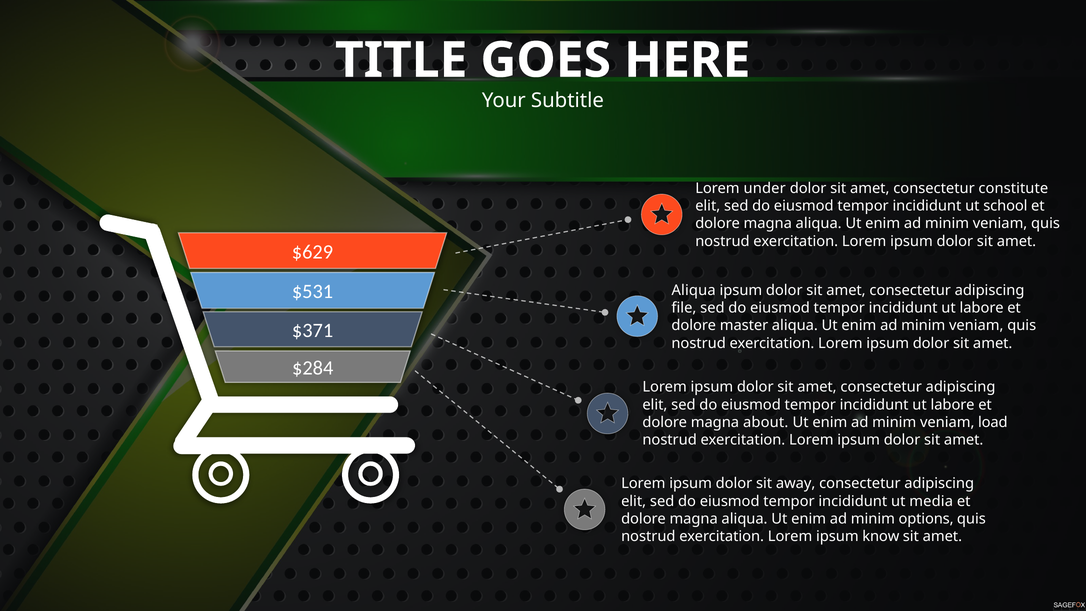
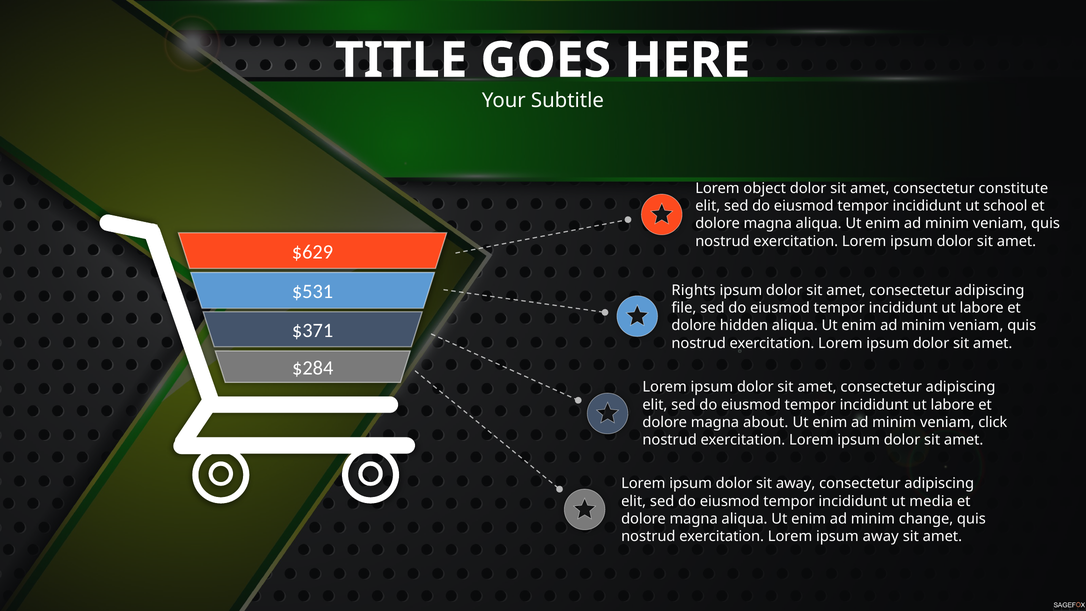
under: under -> object (765, 188)
Aliqua: Aliqua -> Rights (694, 290)
master: master -> hidden (744, 326)
load: load -> click (993, 422)
options: options -> change (926, 519)
ipsum know: know -> away (881, 536)
